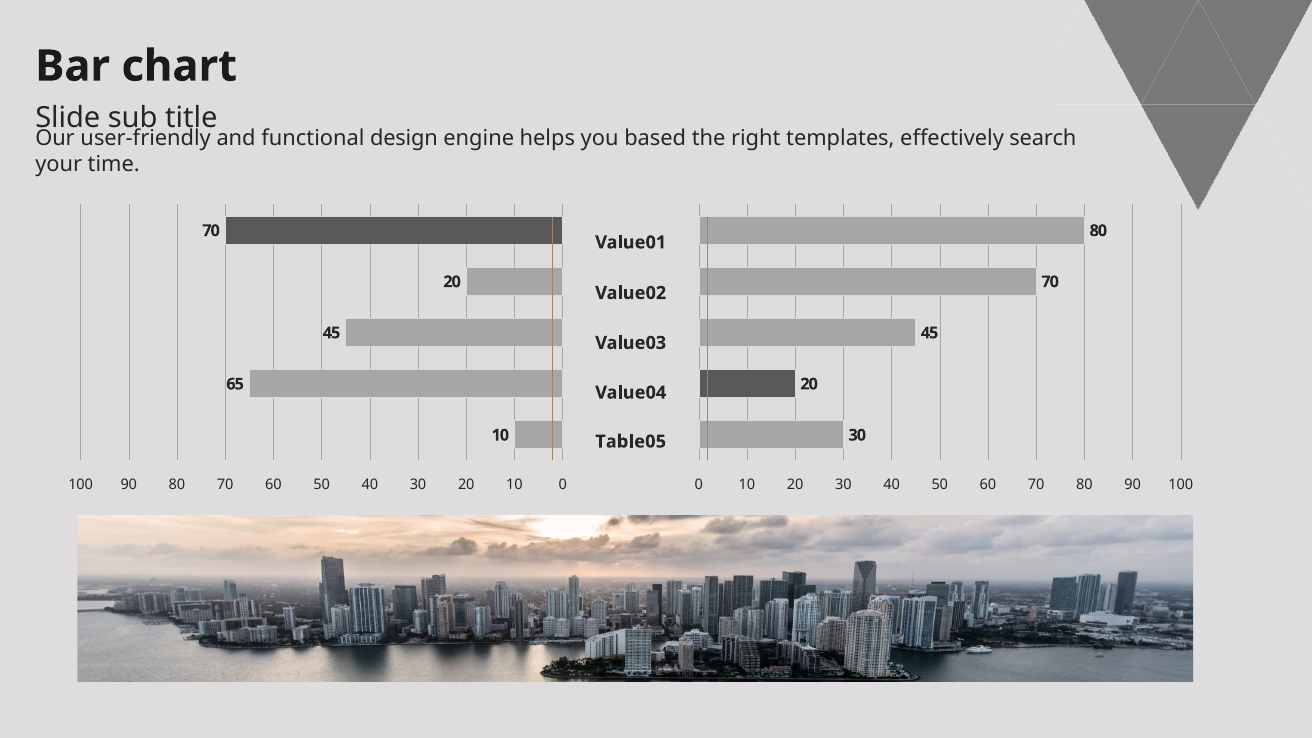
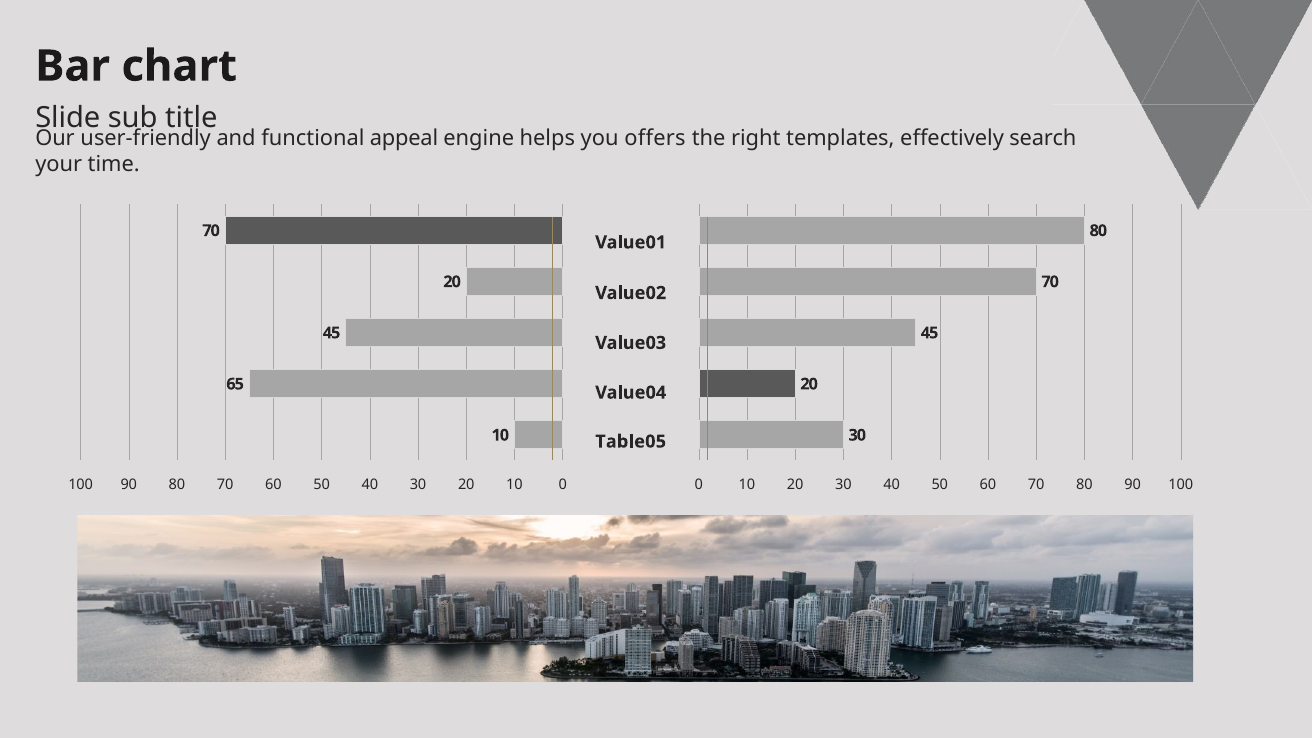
design: design -> appeal (404, 138)
based: based -> offers (655, 138)
